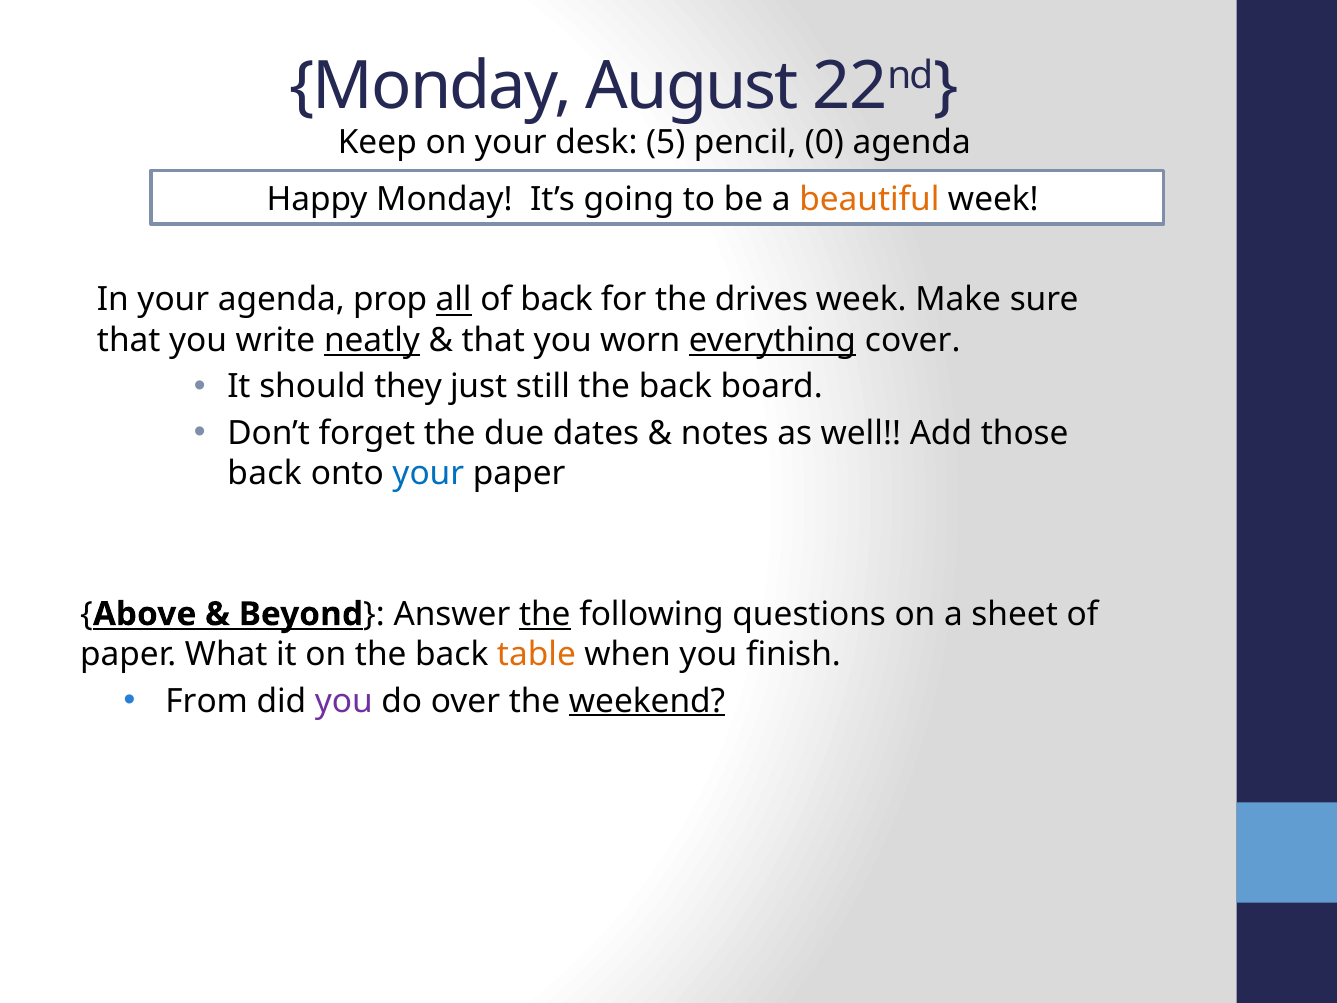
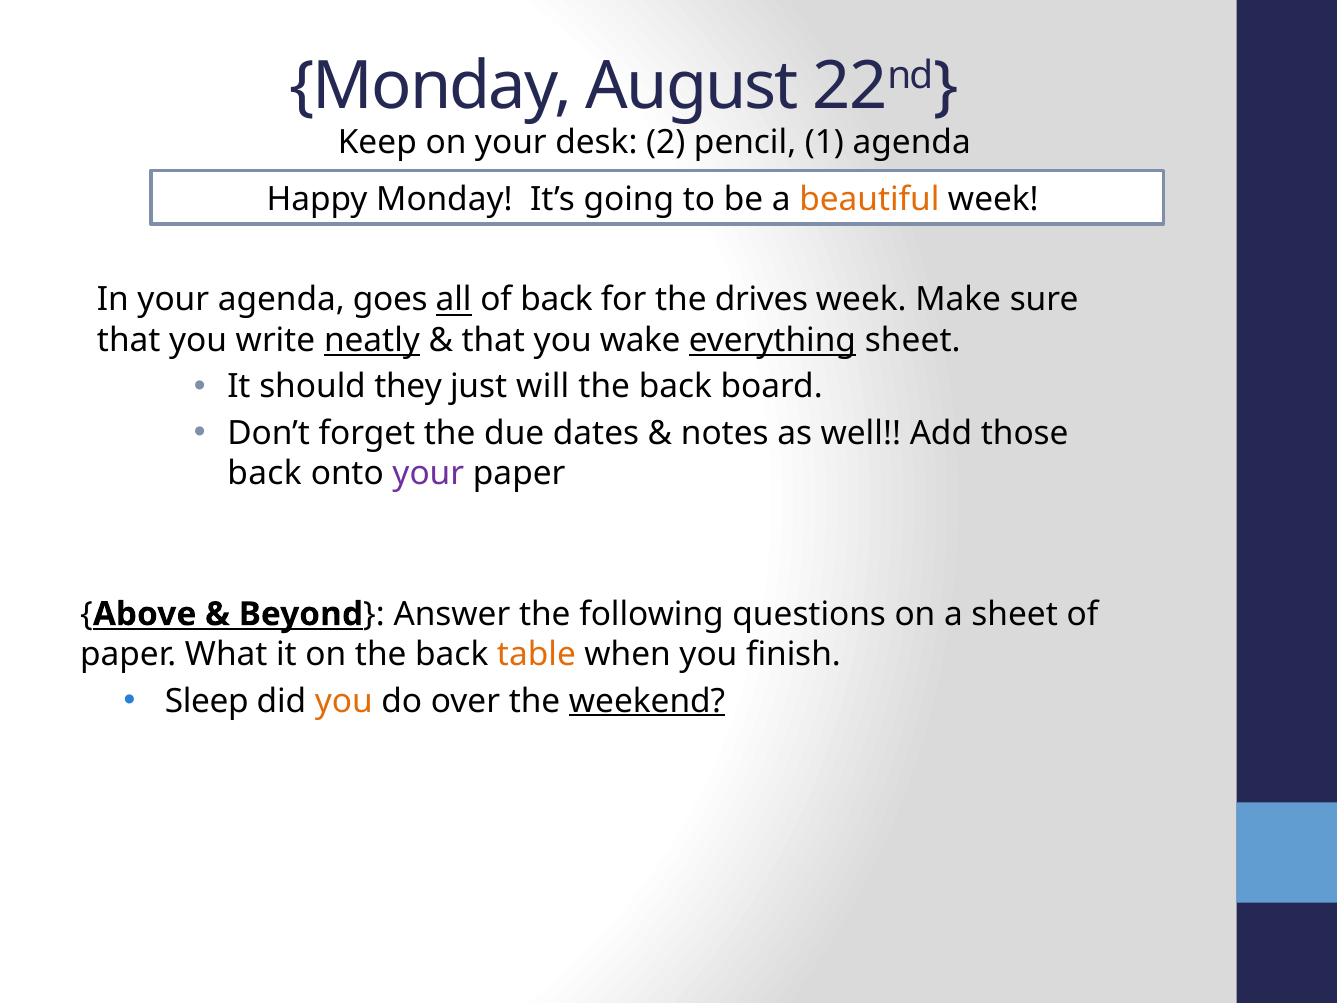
5: 5 -> 2 (666, 143)
0: 0 -> 1 (824, 143)
prop: prop -> goes (390, 300)
worn: worn -> wake (640, 340)
everything cover: cover -> sheet (913, 340)
still: still -> will (543, 387)
your colour: blue -> purple (428, 474)
the underline: present -> none (545, 614)
From: From -> Sleep (207, 701)
you colour: purple -> orange (344, 701)
